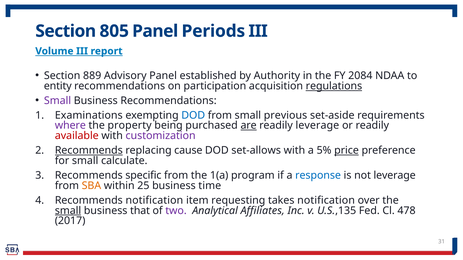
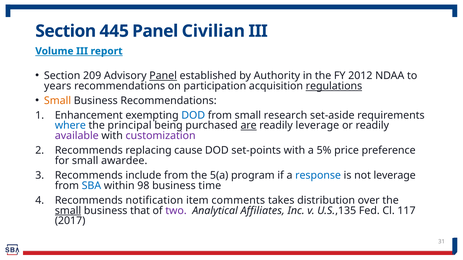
805: 805 -> 445 (114, 31)
Periods: Periods -> Civilian (213, 31)
889: 889 -> 209 (92, 76)
Panel underline: none -> present (163, 76)
2084: 2084 -> 2012 (360, 76)
entity: entity -> years (58, 86)
Small colour: purple -> orange (58, 101)
Examinations: Examinations -> Enhancement (89, 115)
previous: previous -> research (286, 115)
where colour: purple -> blue (70, 126)
property: property -> principal (130, 126)
available colour: red -> purple (77, 136)
Recommends underline: present -> none (89, 151)
set-allows: set-allows -> set-points (256, 151)
price underline: present -> none (347, 151)
calculate: calculate -> awardee (124, 161)
specific: specific -> include (143, 176)
1(a: 1(a -> 5(a (219, 176)
SBA colour: orange -> blue (91, 186)
25: 25 -> 98 (143, 186)
requesting: requesting -> comments (238, 201)
takes notification: notification -> distribution (326, 201)
478: 478 -> 117 (407, 211)
